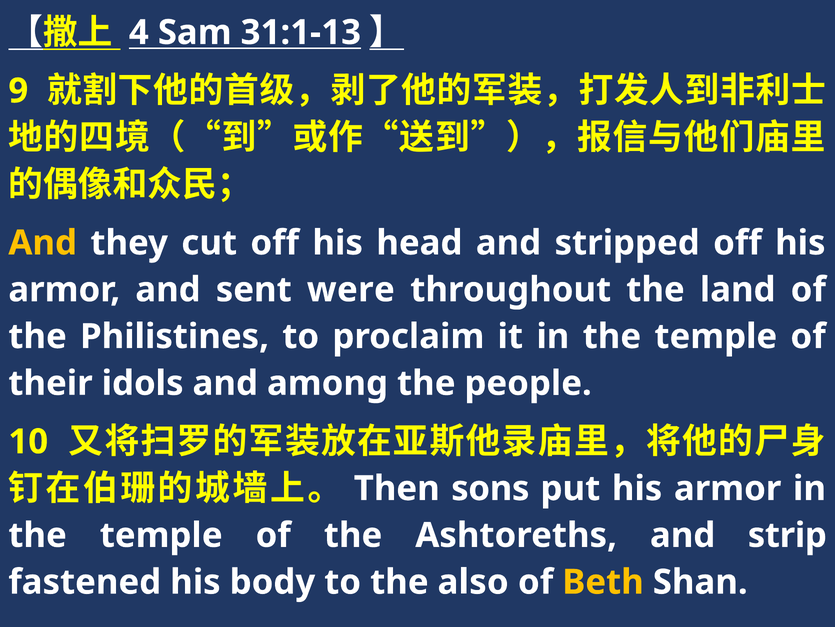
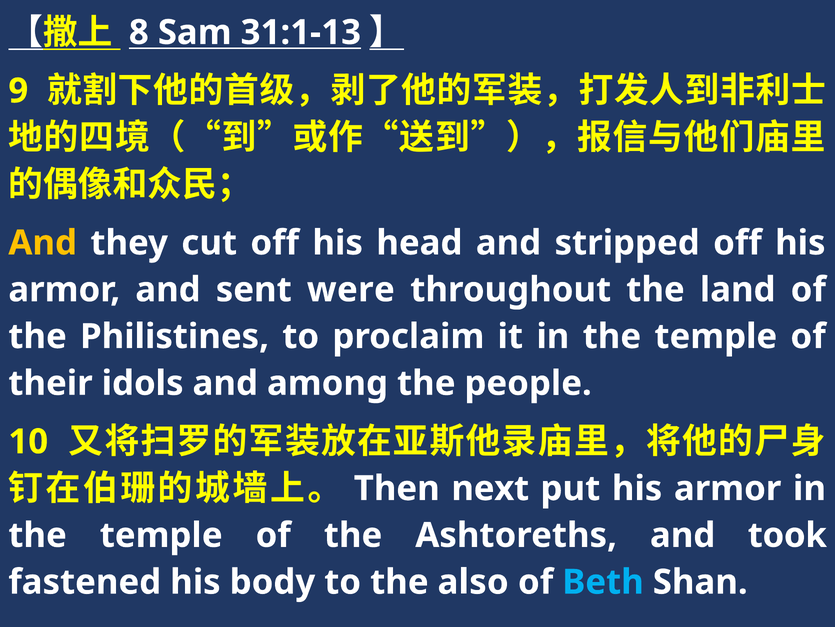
4: 4 -> 8 (139, 32)
sons: sons -> next (490, 488)
strip: strip -> took (787, 535)
Beth colour: yellow -> light blue (603, 582)
